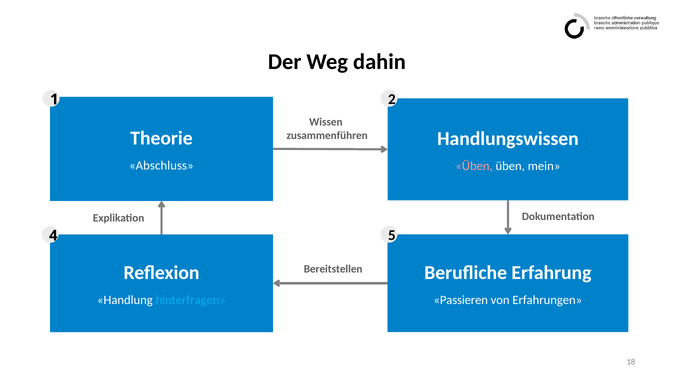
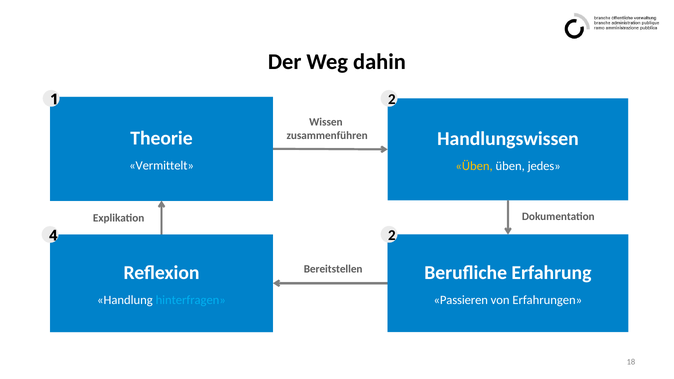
Abschluss: Abschluss -> Vermittelt (162, 166)
Üben colour: pink -> yellow (474, 166)
mein: mein -> jedes (544, 166)
4 5: 5 -> 2 (392, 235)
